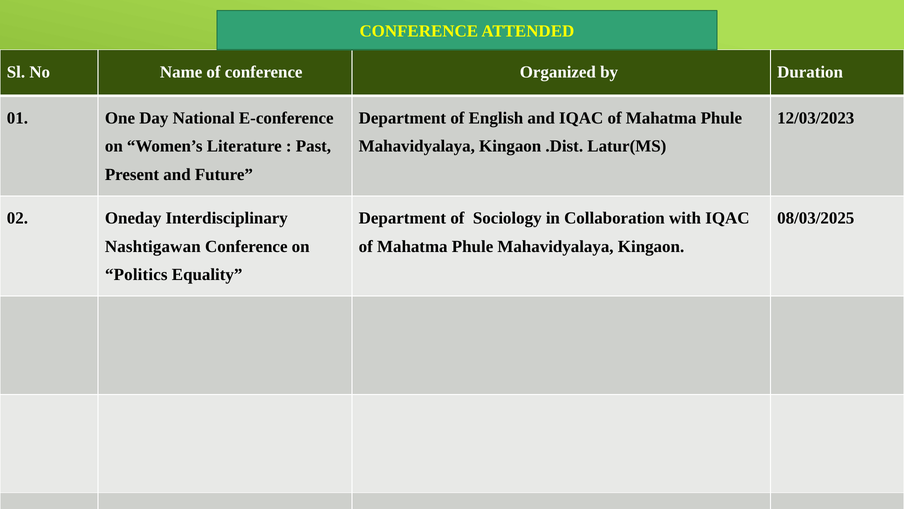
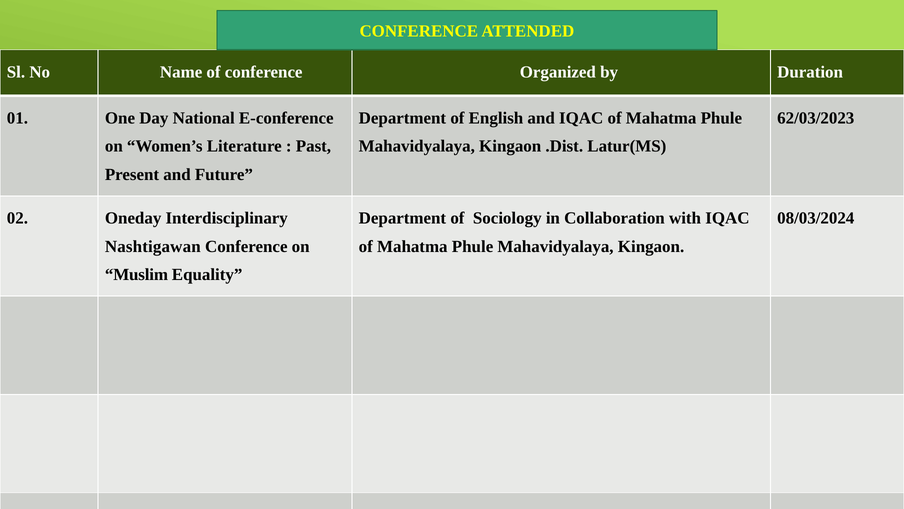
12/03/2023: 12/03/2023 -> 62/03/2023 (816, 118)
08/03/2025: 08/03/2025 -> 08/03/2024 (816, 218)
Politics: Politics -> Muslim (136, 274)
